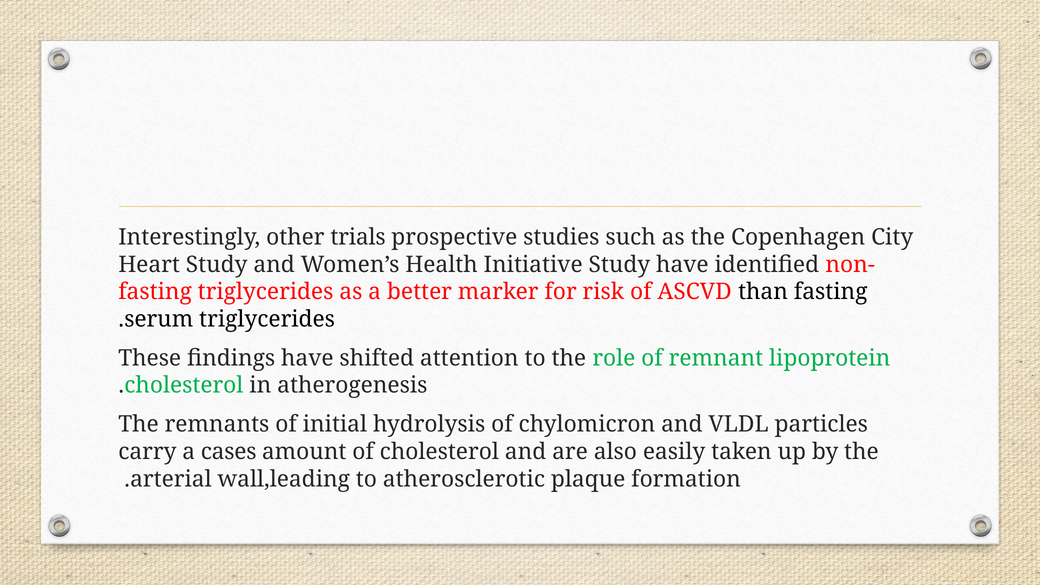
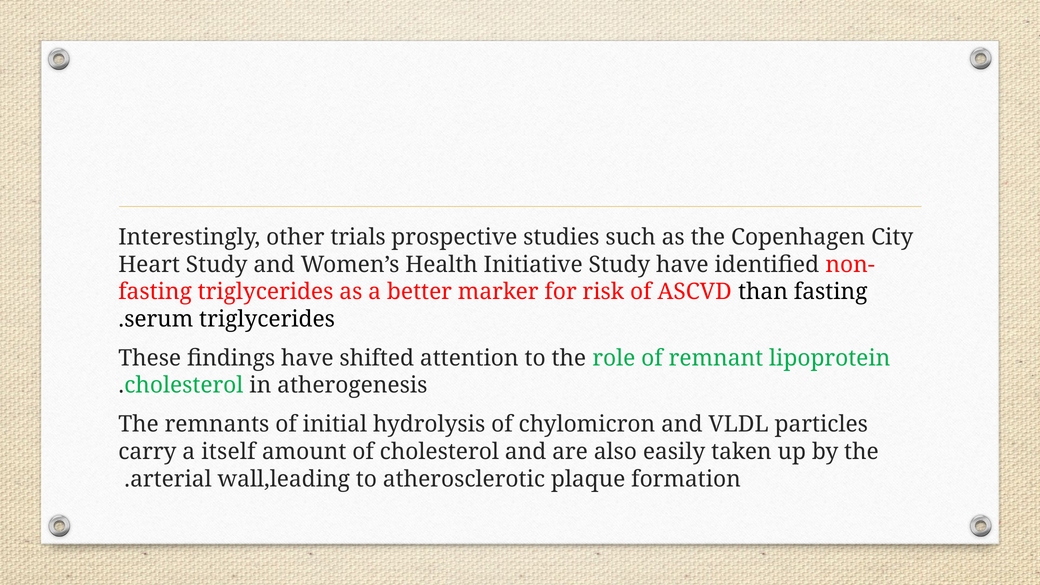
cases: cases -> itself (228, 452)
